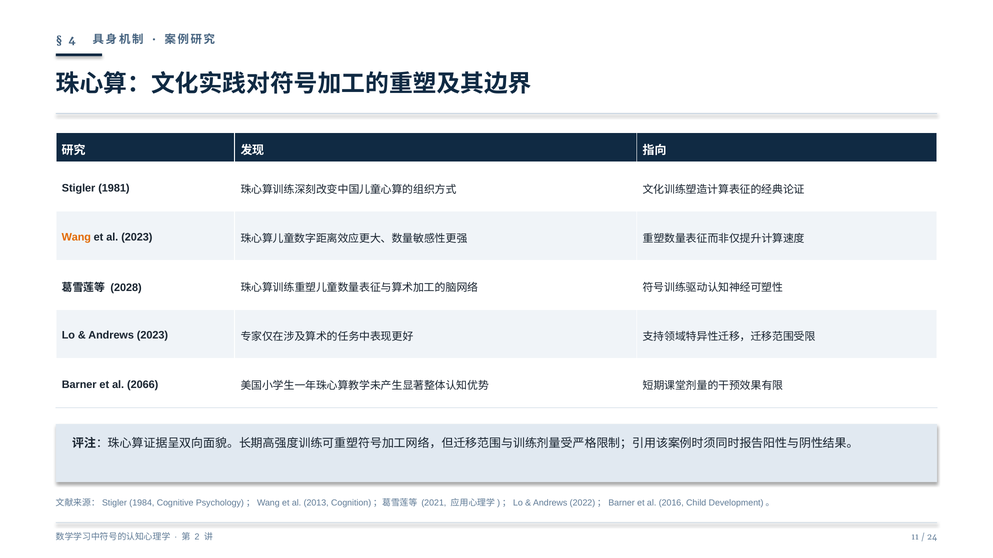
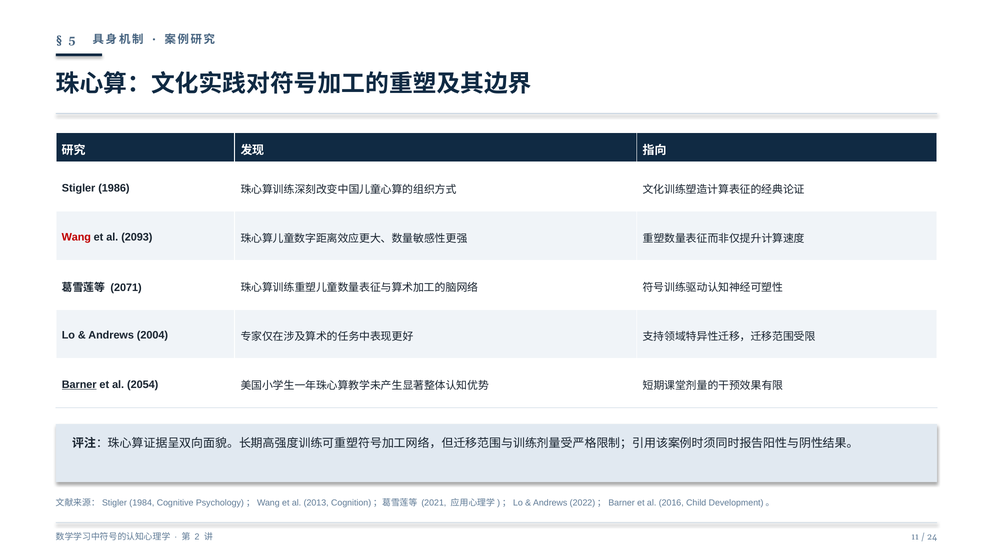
4: 4 -> 5 (72, 40)
1981: 1981 -> 1986 (114, 188)
Wang colour: orange -> red (76, 237)
al 2023: 2023 -> 2093 (137, 237)
2028: 2028 -> 2071 (126, 288)
Andrews 2023: 2023 -> 2004 (152, 336)
Barner underline: none -> present (79, 385)
2066: 2066 -> 2054 (143, 385)
